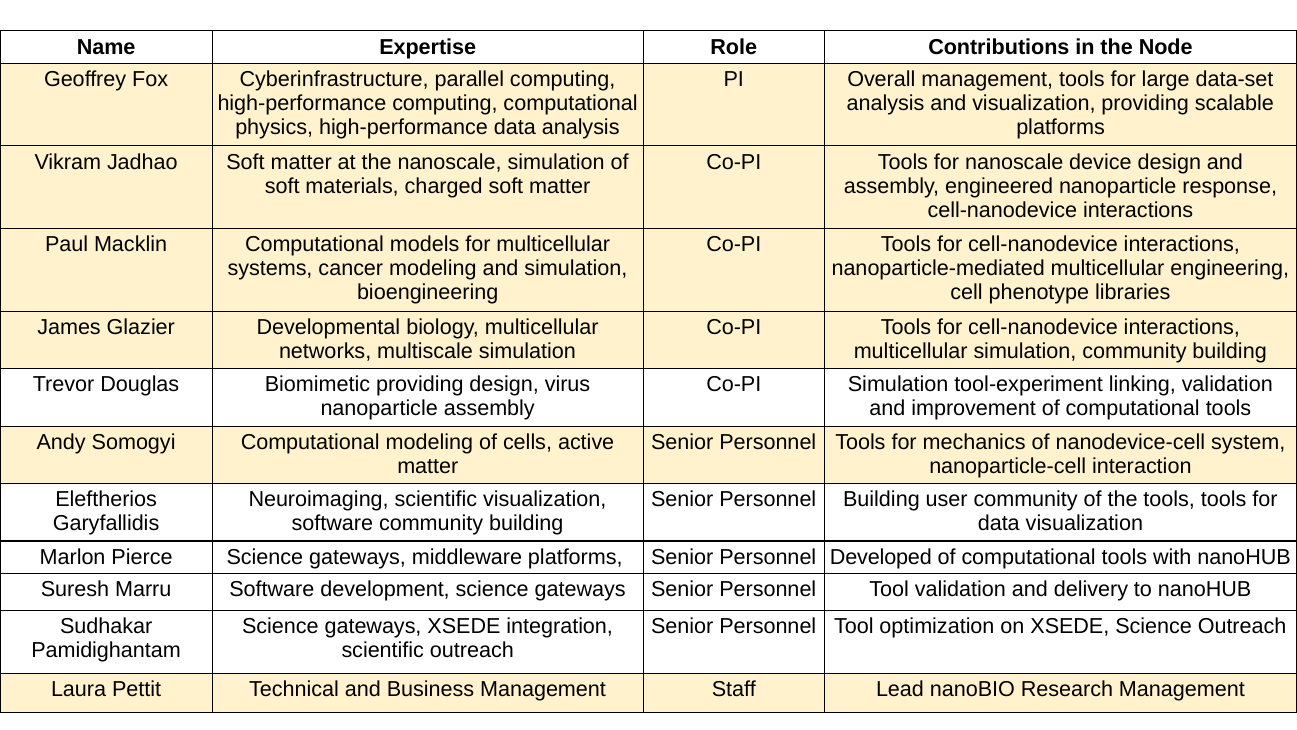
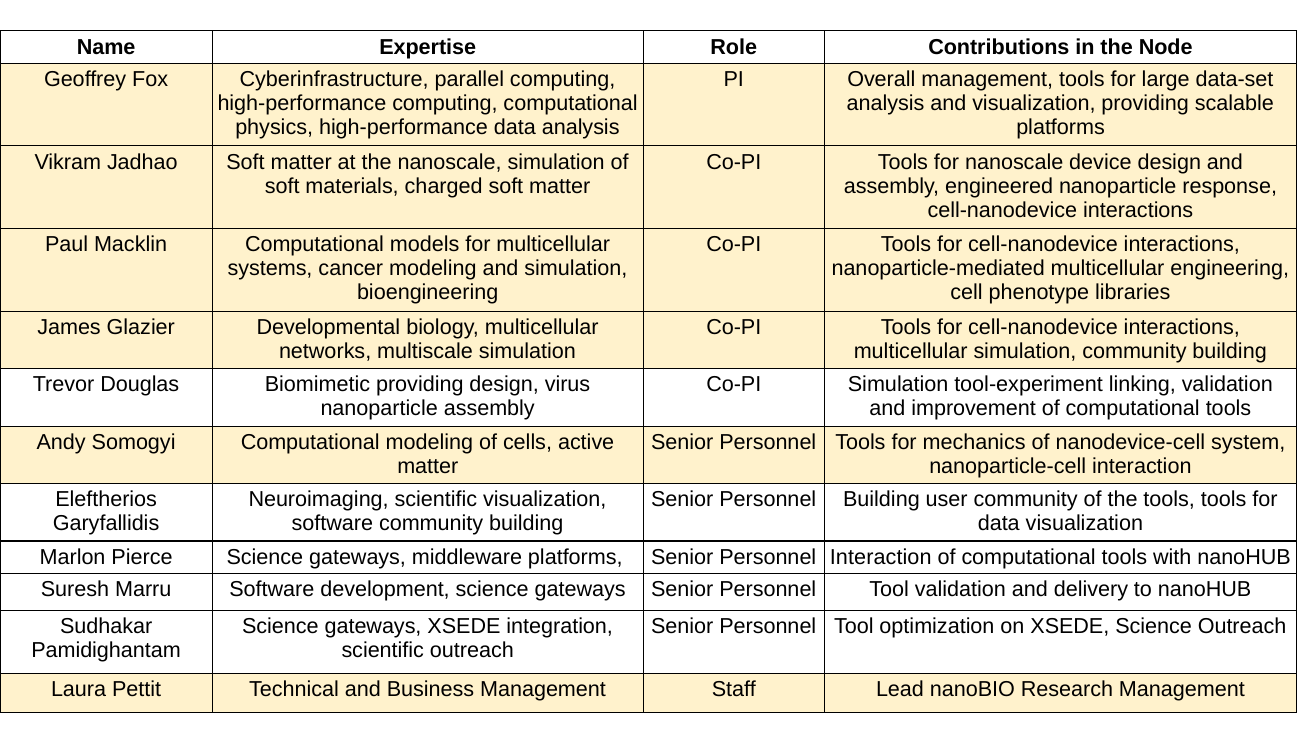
Personnel Developed: Developed -> Interaction (881, 557)
